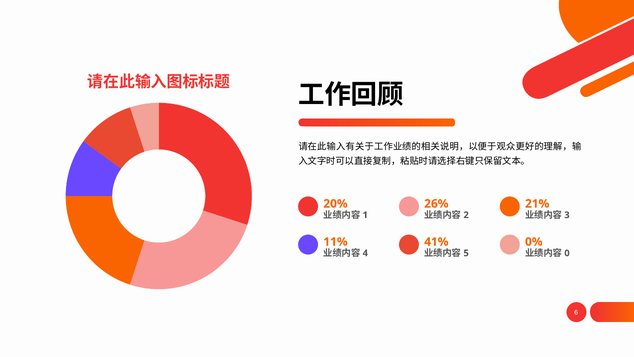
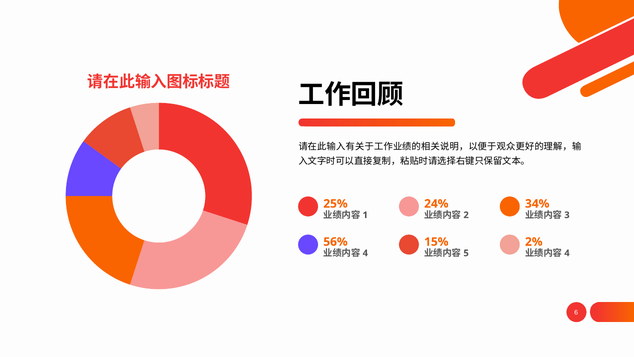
20%: 20% -> 25% (335, 204)
26%: 26% -> 24% (436, 204)
21%: 21% -> 34% (537, 204)
11%: 11% -> 56% (335, 242)
41%: 41% -> 15% (436, 242)
0%: 0% -> 2% (534, 242)
0: 0 -> 4 (567, 253)
